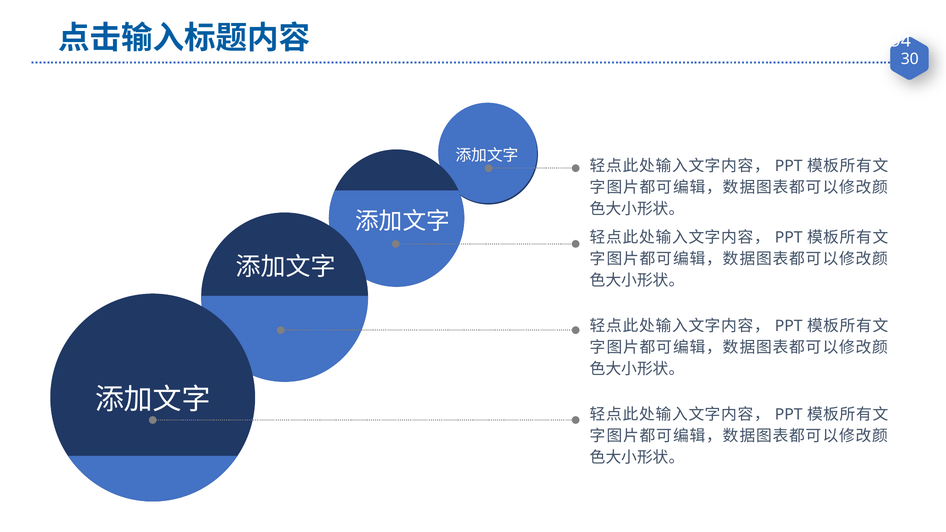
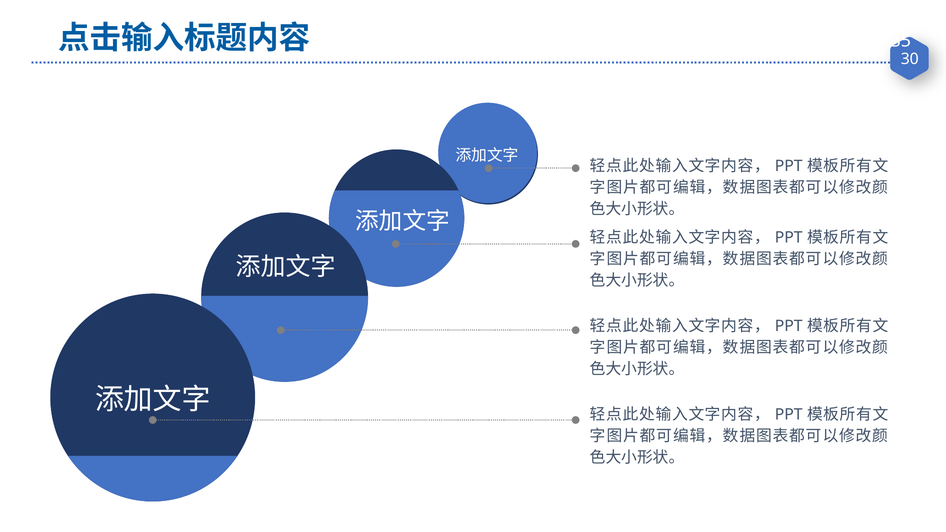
94: 94 -> 35 (901, 41)
